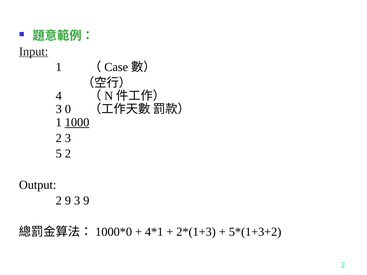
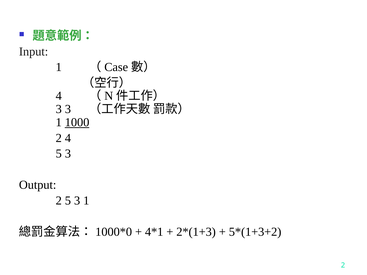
Input underline: present -> none (34, 52)
3 0: 0 -> 3 (68, 109)
2 3: 3 -> 4 (68, 138)
2: 2 -> 3 (68, 154)
2 9: 9 -> 5 (68, 201)
3 9: 9 -> 1 (86, 201)
